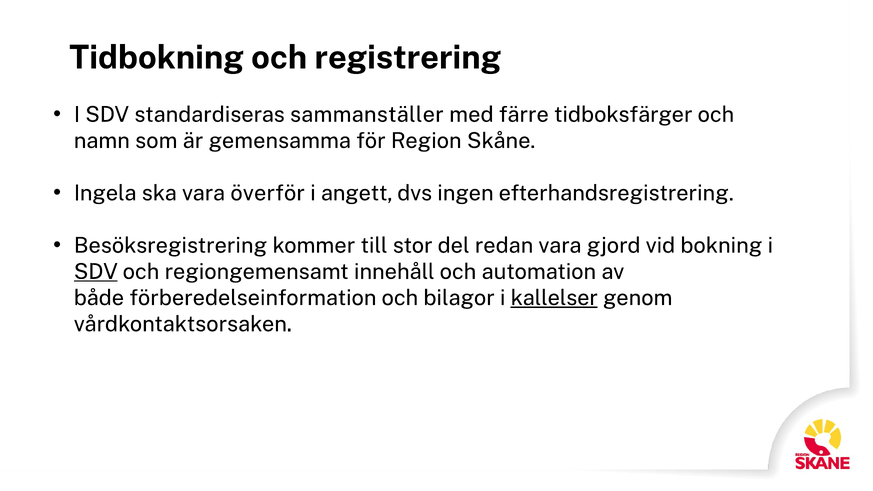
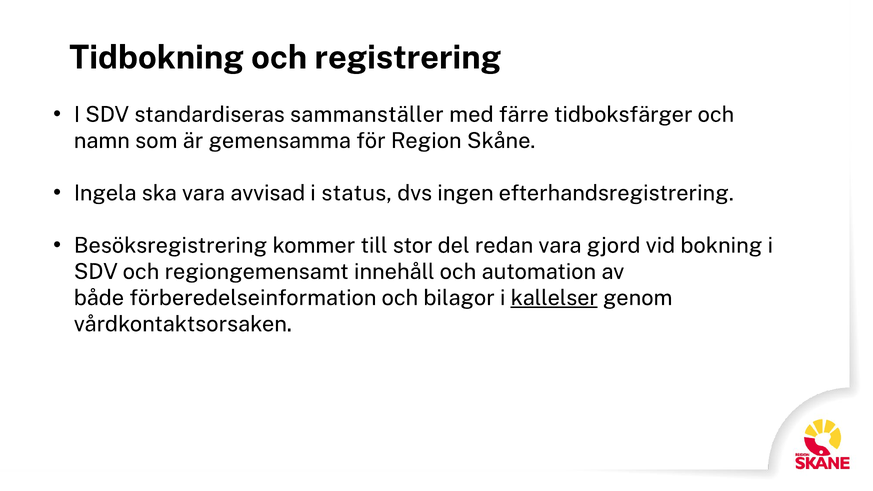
överför: överför -> avvisad (268, 193)
angett: angett -> status (357, 193)
SDV underline: present -> none (96, 272)
